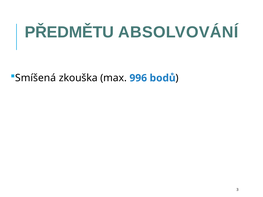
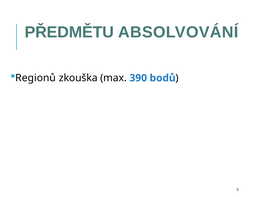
Smíšená: Smíšená -> Regionů (36, 78)
996: 996 -> 390 (138, 78)
